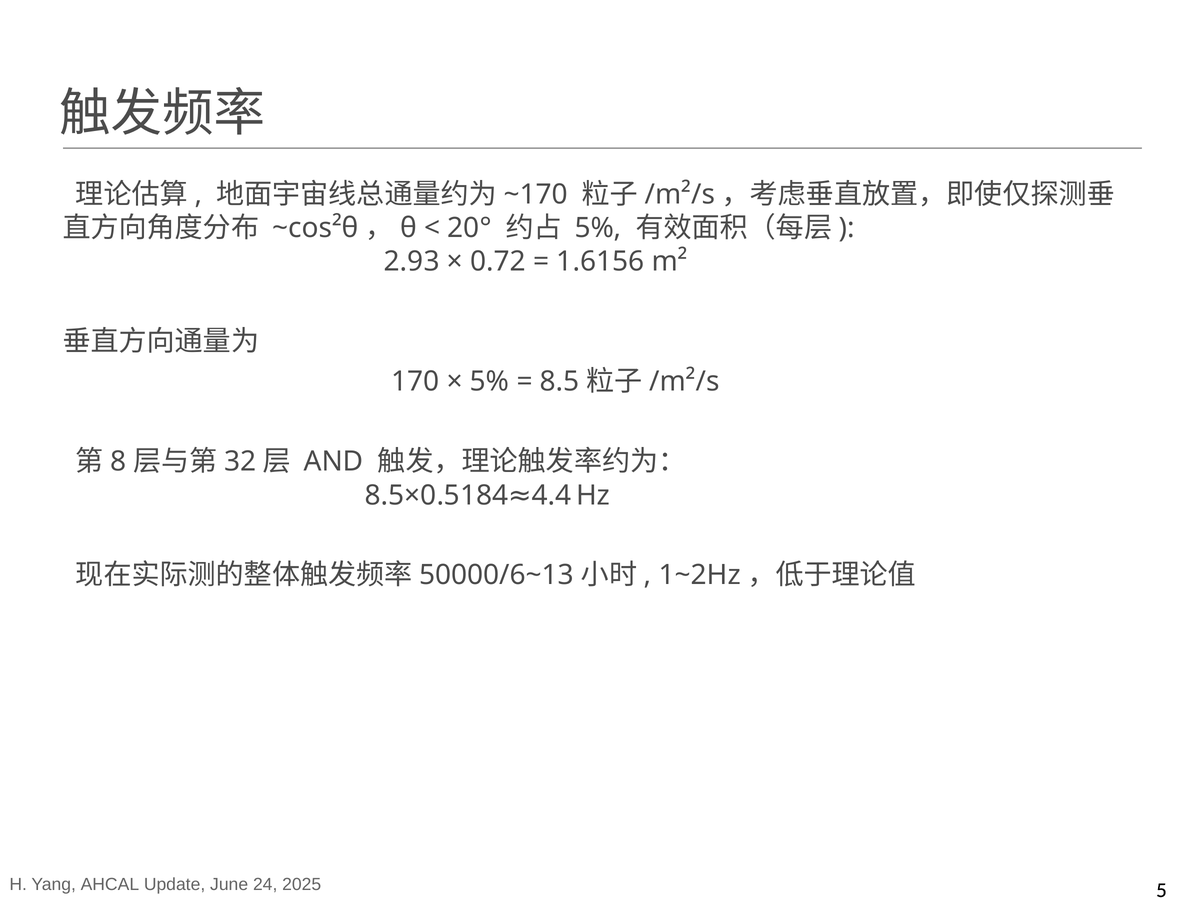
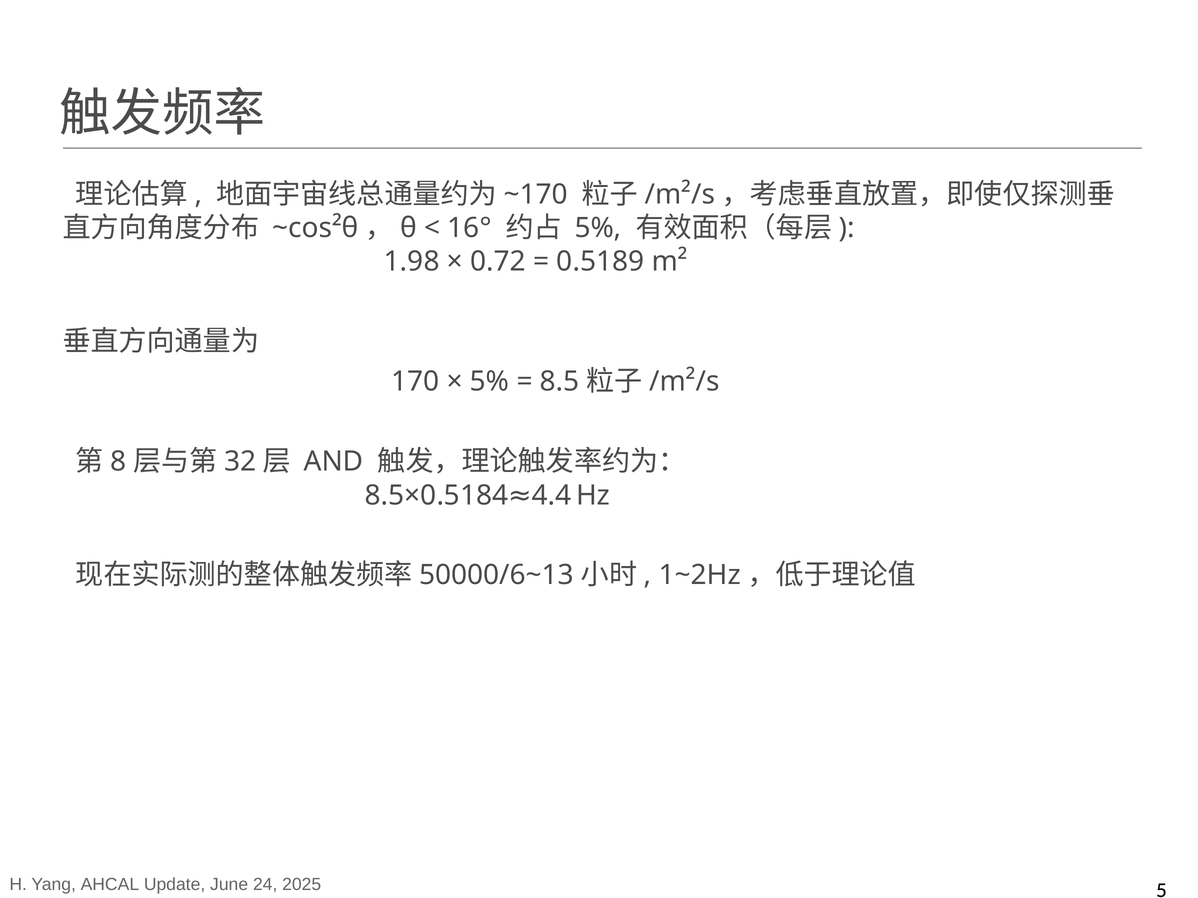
20°: 20° -> 16° (470, 228)
2.93: 2.93 -> 1.98 (412, 262)
1.6156: 1.6156 -> 0.5189 (600, 262)
